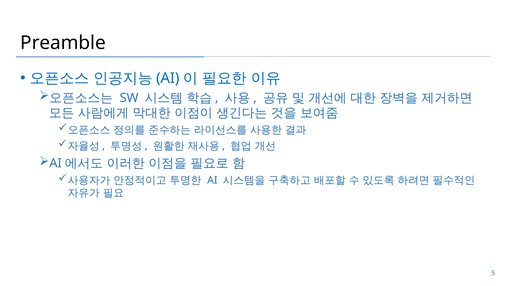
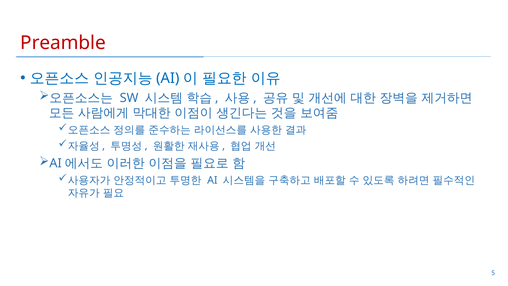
Preamble colour: black -> red (63, 43)
